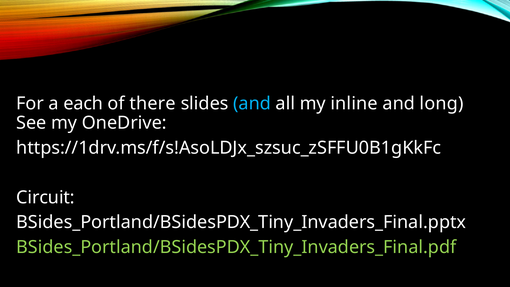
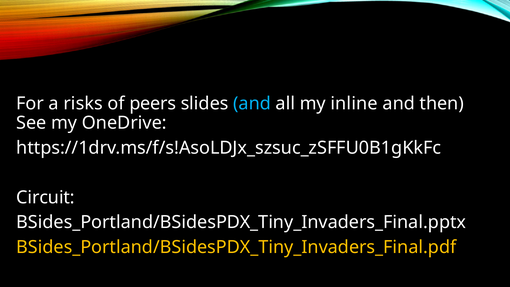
each: each -> risks (83, 103)
there: there -> peers (153, 103)
long: long -> then (442, 103)
BSides_Portland/BSidesPDX_Tiny_Invaders_Final.pdf colour: light green -> yellow (236, 247)
